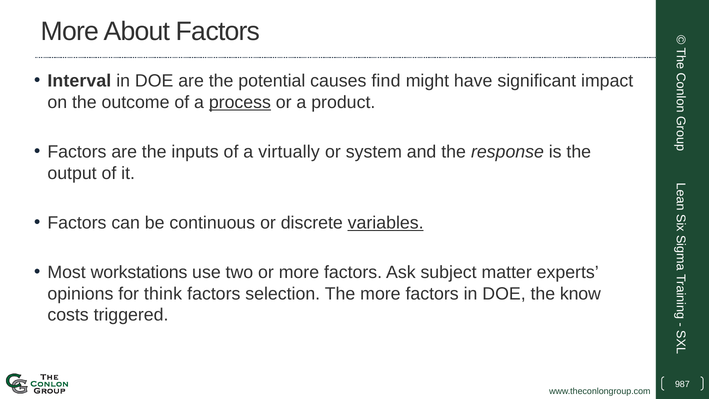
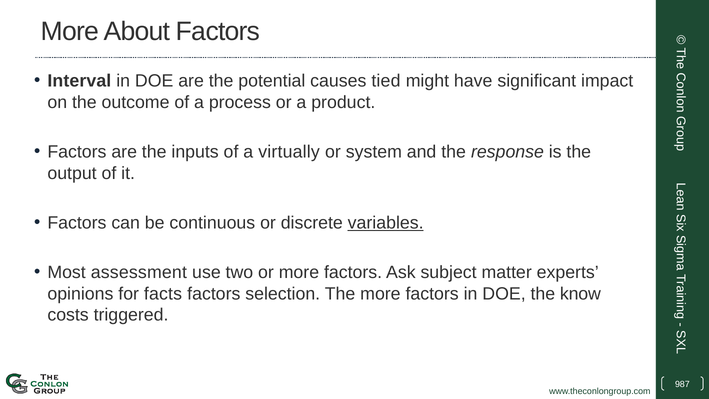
find: find -> tied (386, 81)
process underline: present -> none (240, 102)
workstations: workstations -> assessment (139, 272)
think: think -> facts (163, 294)
